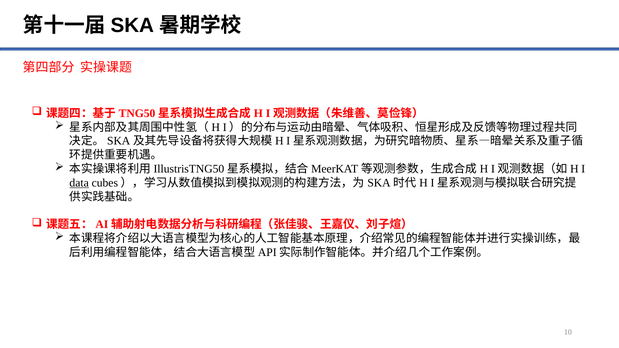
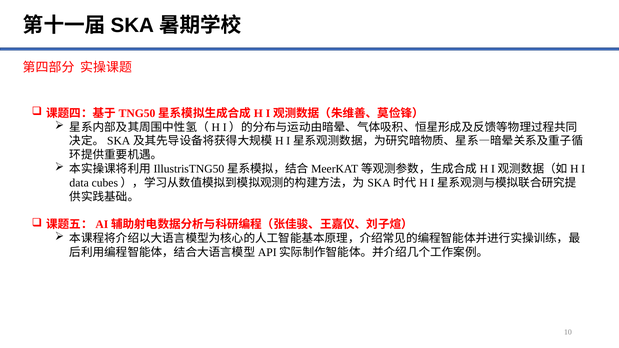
data underline: present -> none (79, 183)
